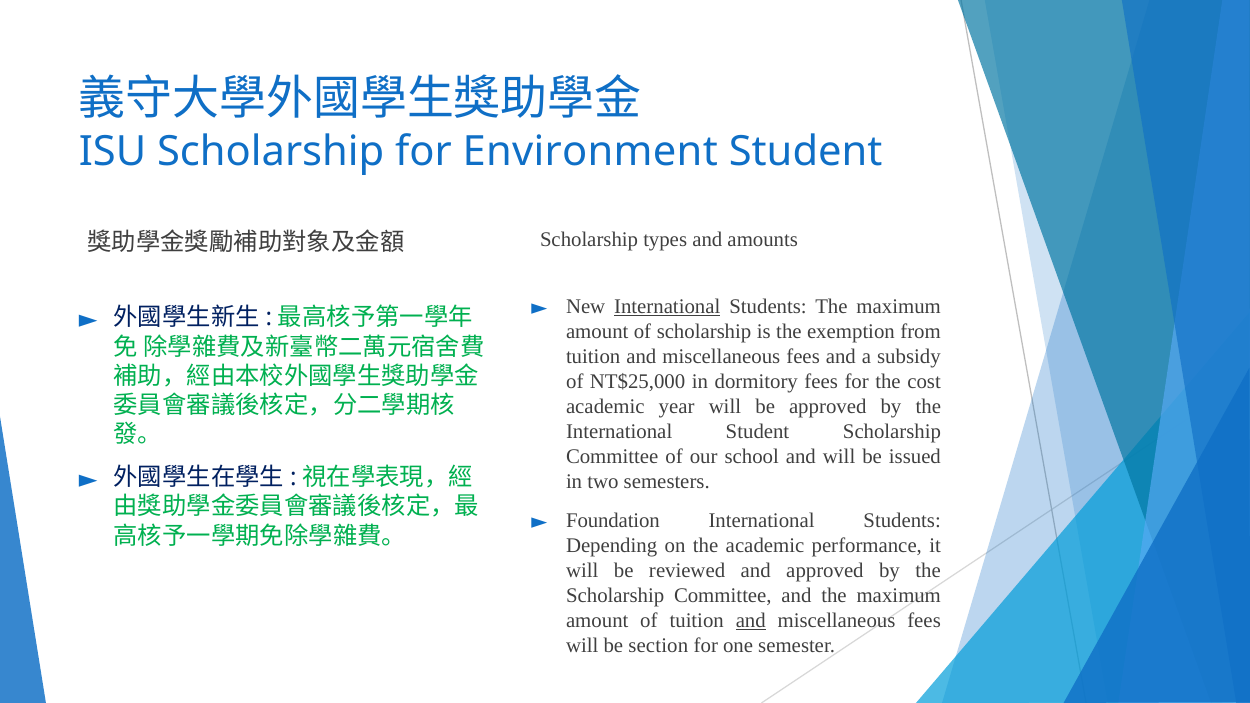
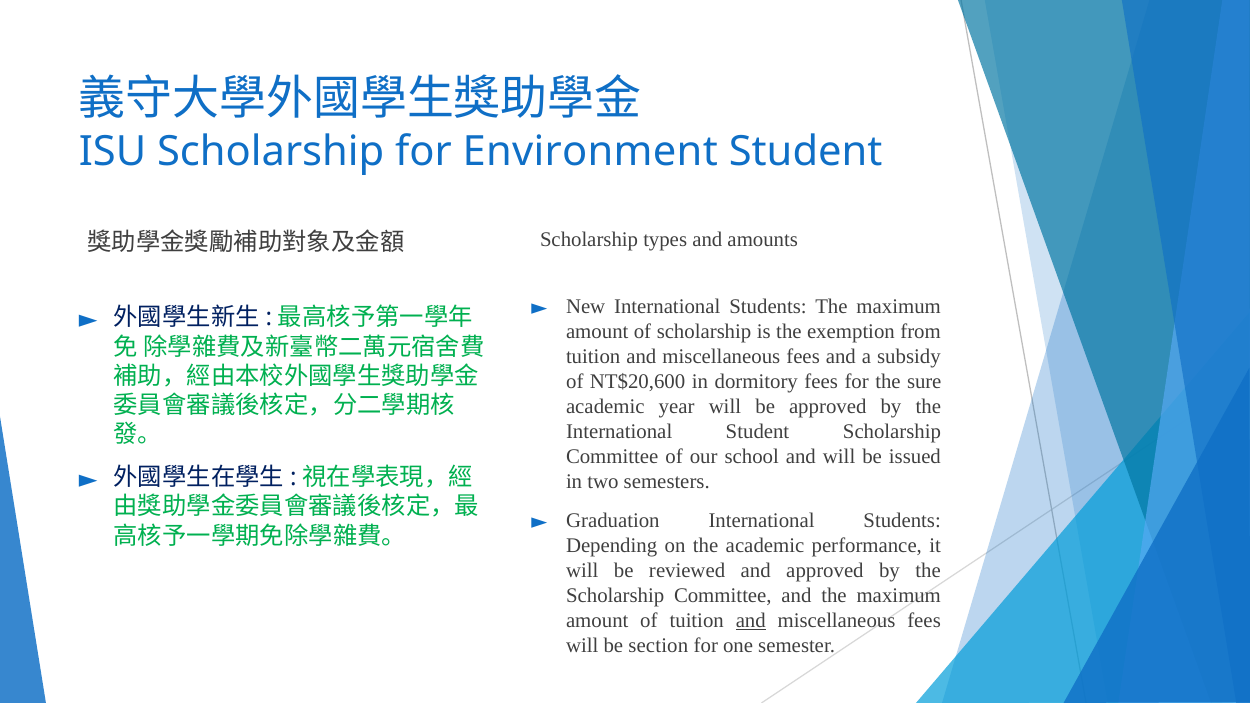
International underline: present -> none (667, 307)
NT$25,000: NT$25,000 -> NT$20,600 (638, 382)
cost: cost -> sure (924, 382)
Foundation: Foundation -> Graduation (613, 521)
